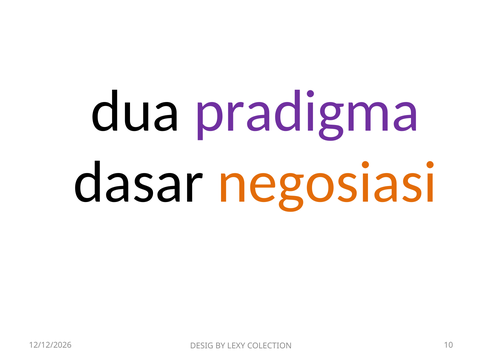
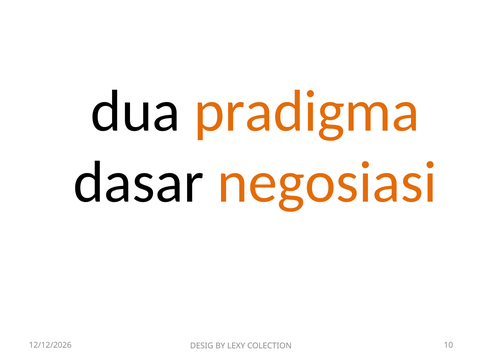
pradigma colour: purple -> orange (307, 111)
